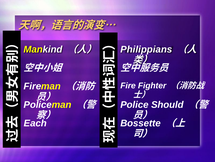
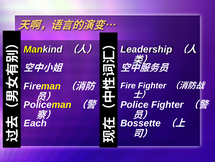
Philippians: Philippians -> Leadership (146, 49)
Police Should: Should -> Fighter (167, 104)
